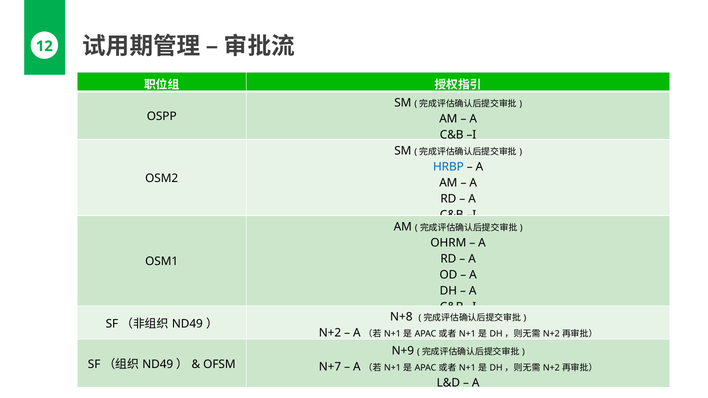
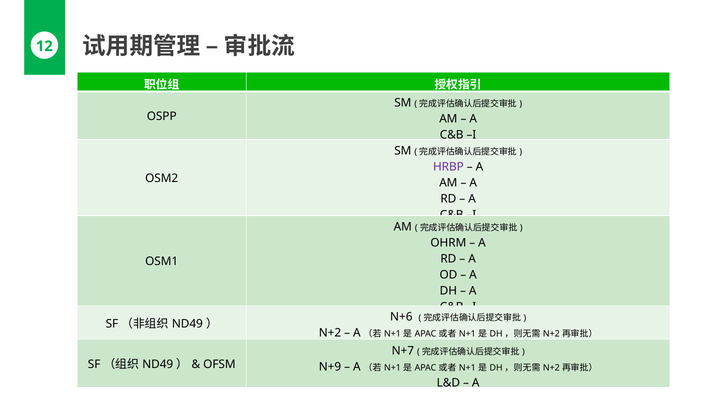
HRBP colour: blue -> purple (448, 167)
N+8: N+8 -> N+6 (401, 317)
N+9: N+9 -> N+7 (403, 351)
N+7: N+7 -> N+9 (330, 367)
